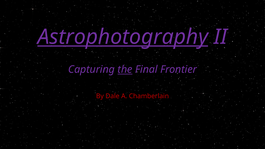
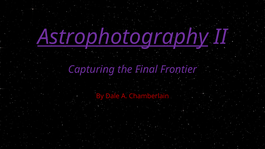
the underline: present -> none (125, 70)
